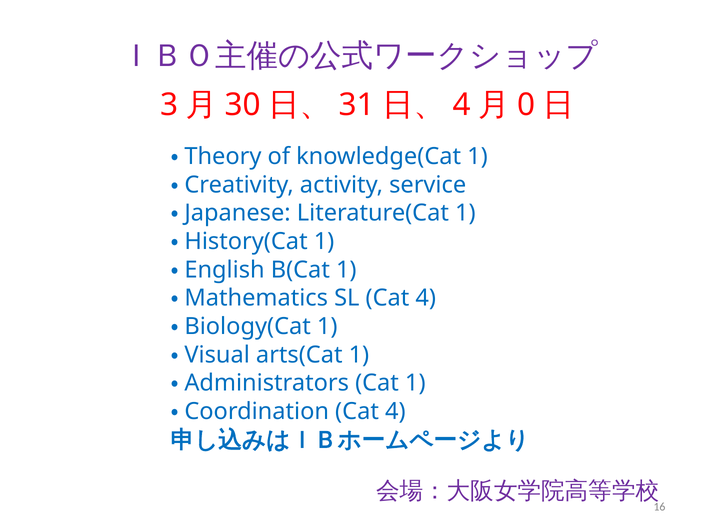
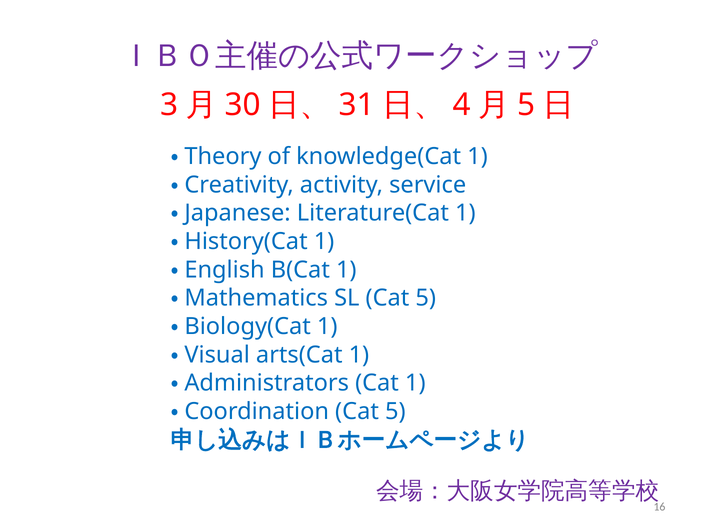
0: 0 -> 5 (526, 105)
SL Cat 4: 4 -> 5 (426, 298)
4: 4 -> 5 (395, 411)
